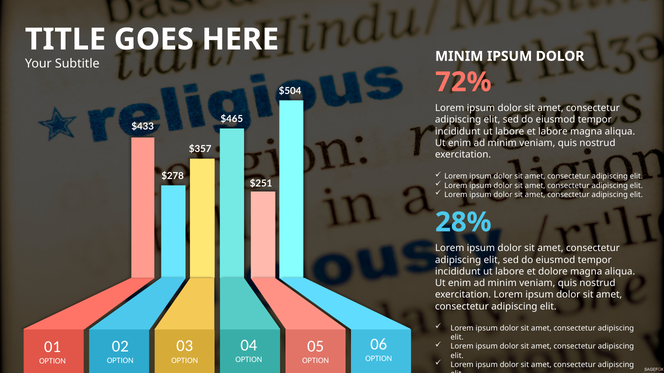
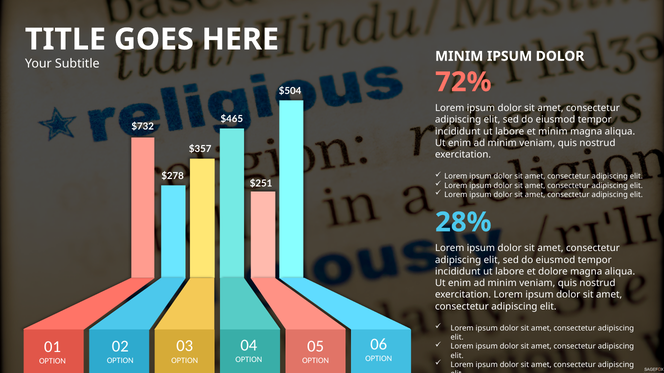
$433: $433 -> $732 (143, 127)
et labore: labore -> minim (553, 132)
